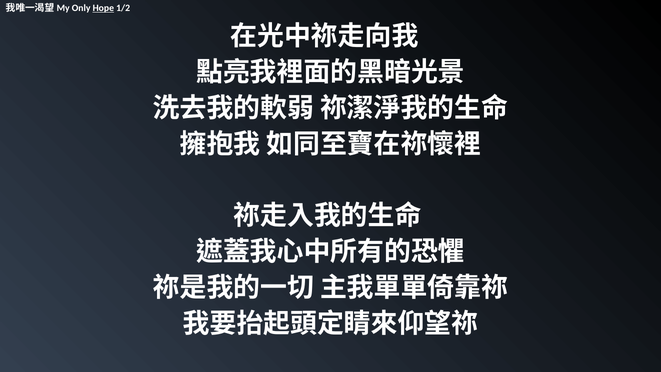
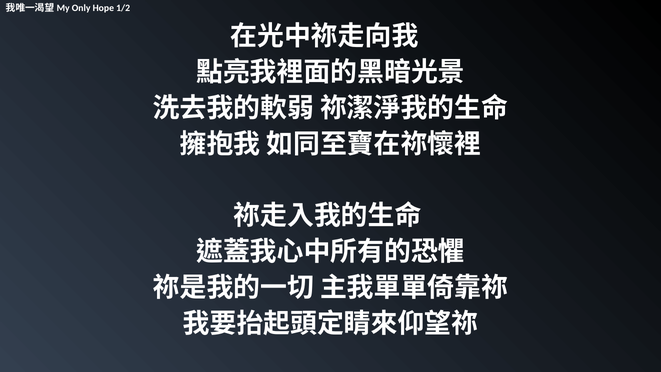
Hope underline: present -> none (103, 8)
